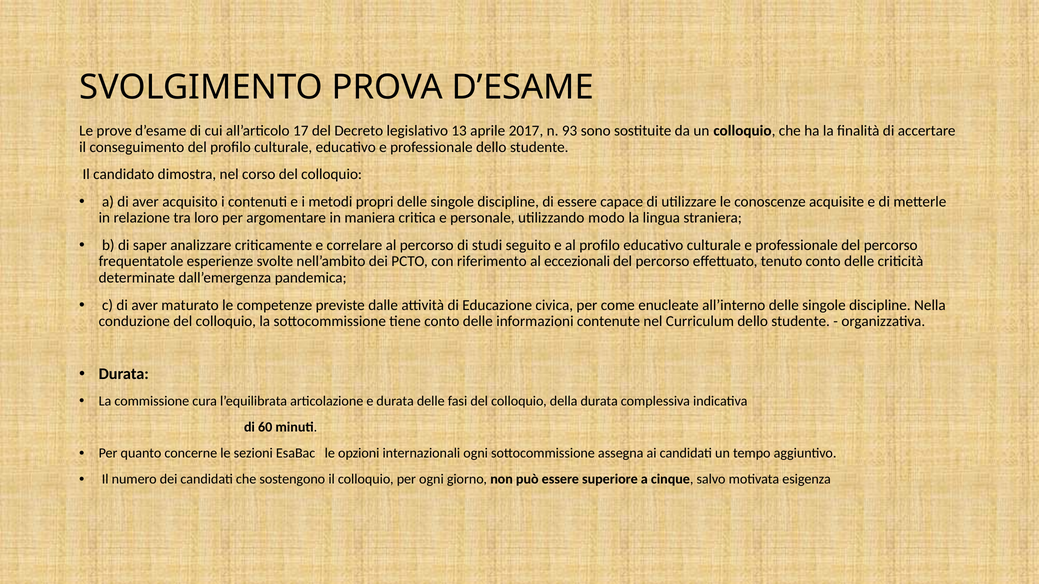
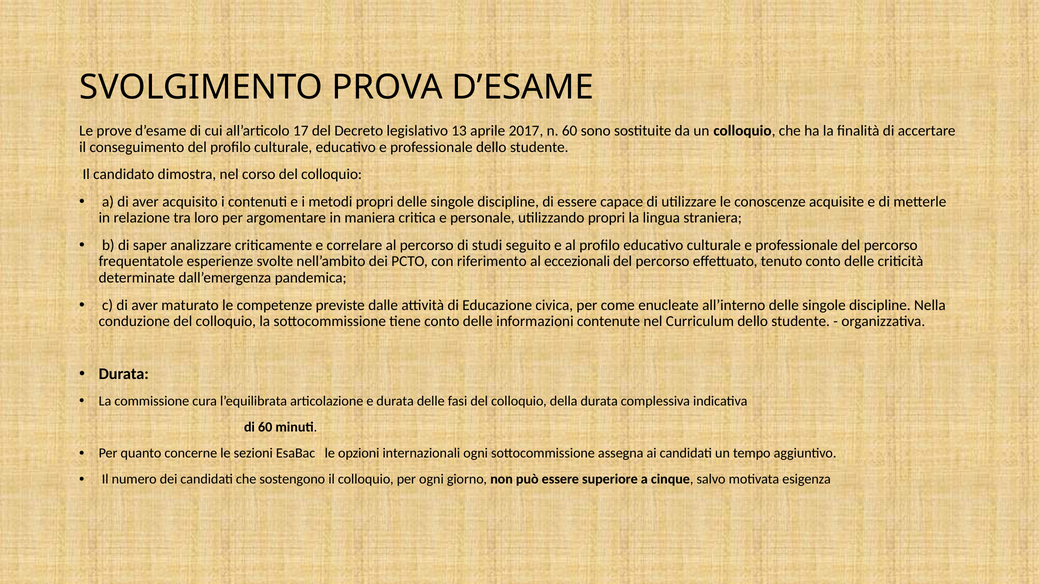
n 93: 93 -> 60 (570, 131)
utilizzando modo: modo -> propri (607, 218)
